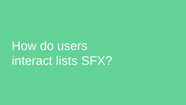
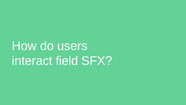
lists: lists -> field (67, 61)
